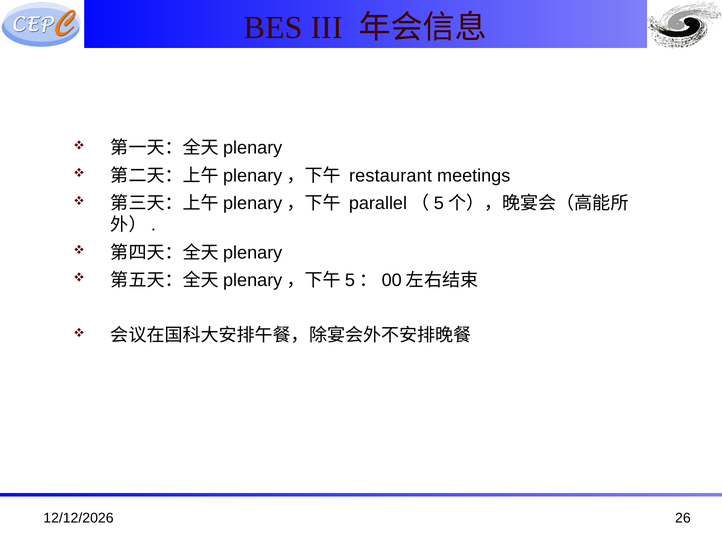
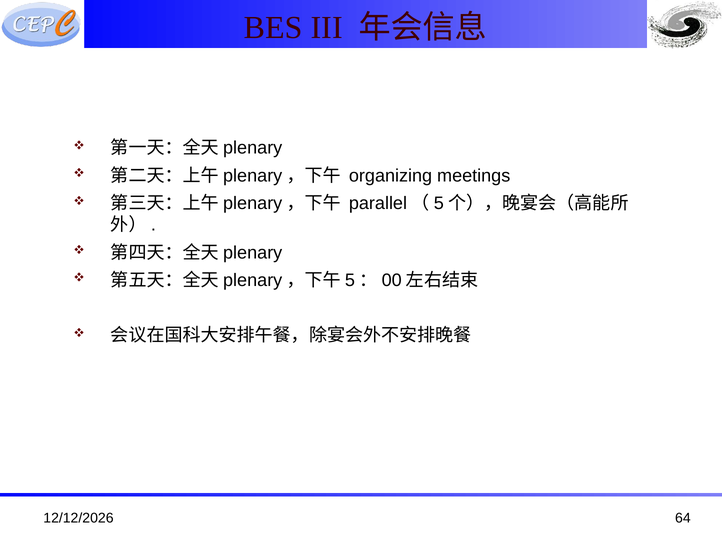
restaurant: restaurant -> organizing (391, 176)
26: 26 -> 64 (683, 518)
